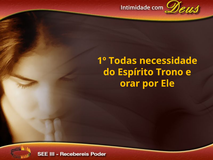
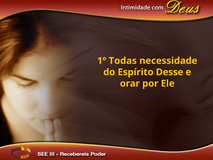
Trono: Trono -> Desse (170, 72)
